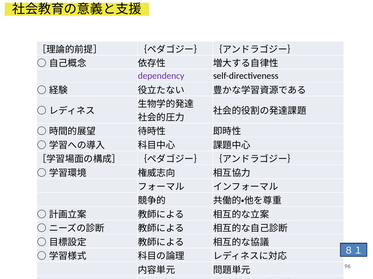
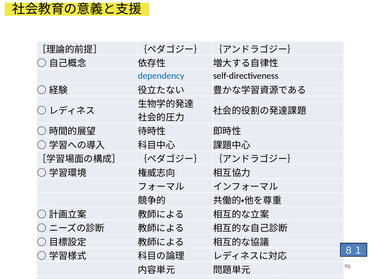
dependency colour: purple -> blue (161, 76)
